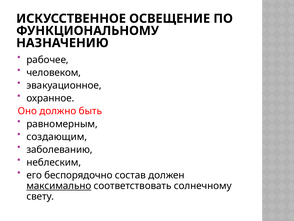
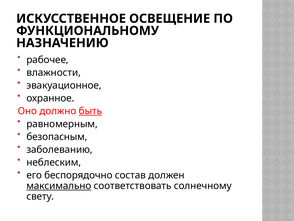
человеком: человеком -> влажности (54, 73)
быть underline: none -> present (90, 111)
создающим: создающим -> безопасным (57, 136)
